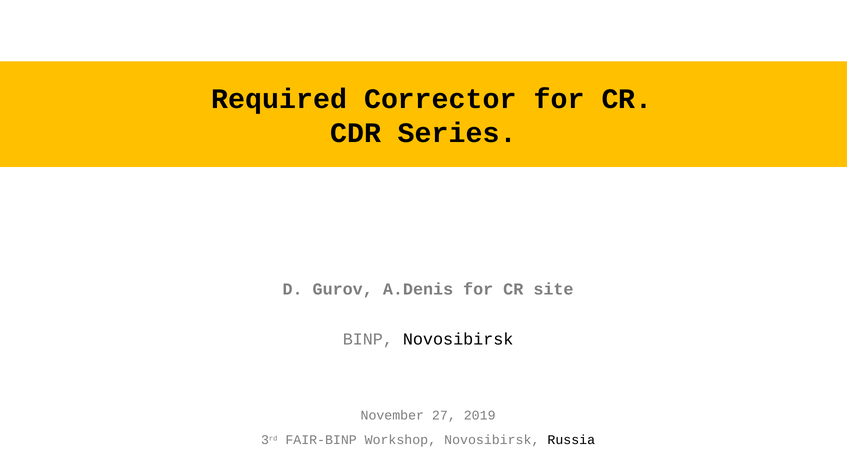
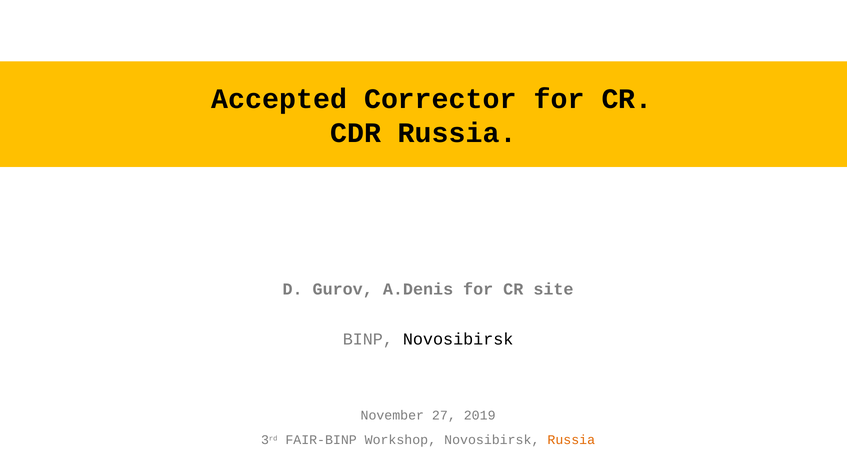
Required: Required -> Accepted (279, 99)
CDR Series: Series -> Russia (457, 133)
Russia colour: black -> orange (571, 440)
